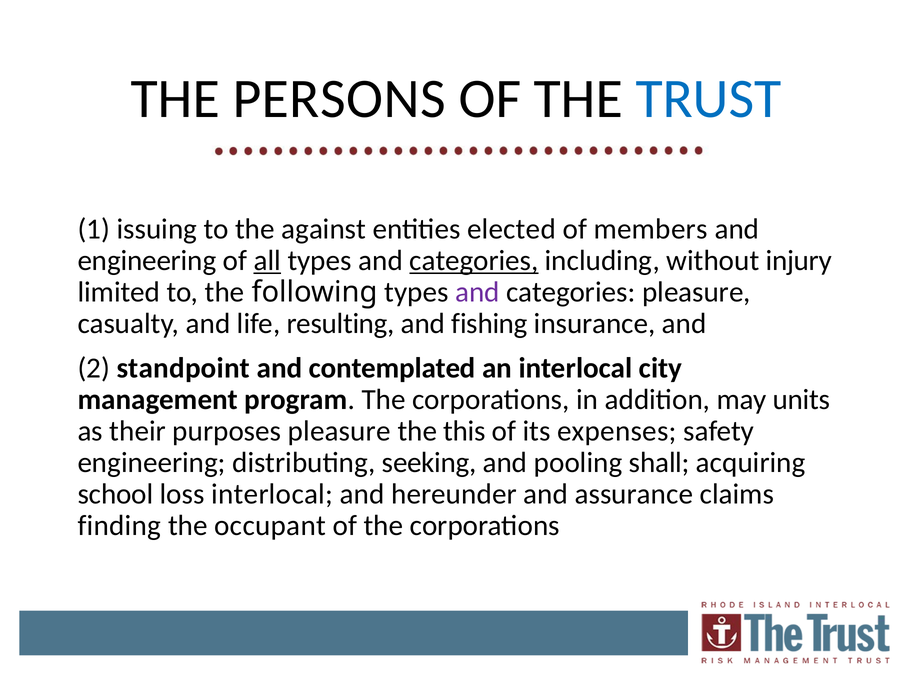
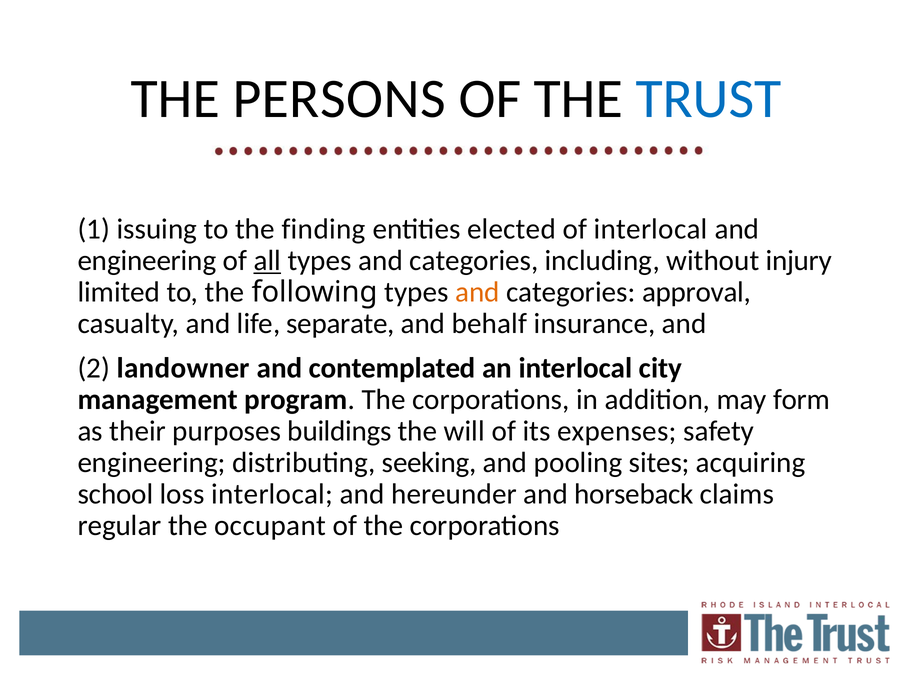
against: against -> finding (324, 229)
of members: members -> interlocal (651, 229)
categories underline: present -> none (474, 261)
and colour: purple -> orange (477, 292)
categories pleasure: pleasure -> approval (697, 292)
resulting: resulting -> separate (341, 324)
fishing: fishing -> behalf (489, 324)
standpoint: standpoint -> landowner (183, 368)
units: units -> form (801, 399)
purposes pleasure: pleasure -> buildings (339, 431)
this: this -> will (464, 431)
shall: shall -> sites (659, 462)
assurance: assurance -> horseback (634, 494)
finding: finding -> regular (120, 525)
